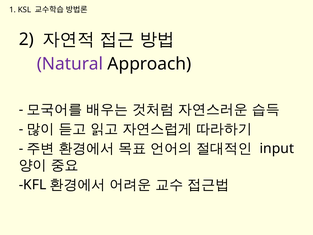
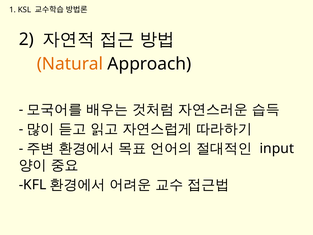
Natural colour: purple -> orange (70, 64)
